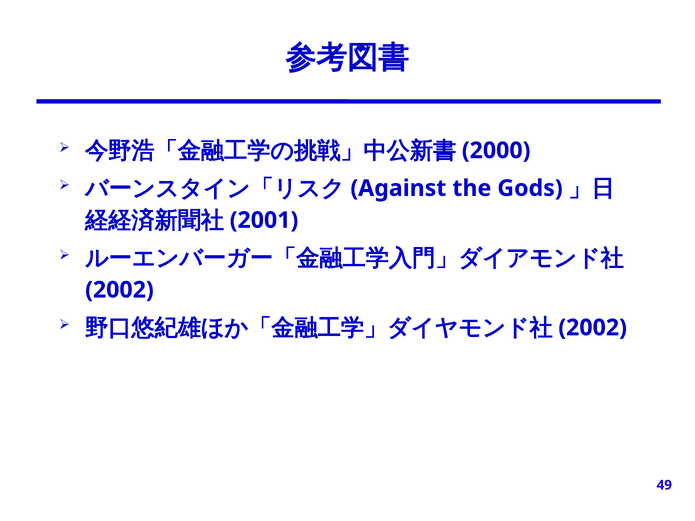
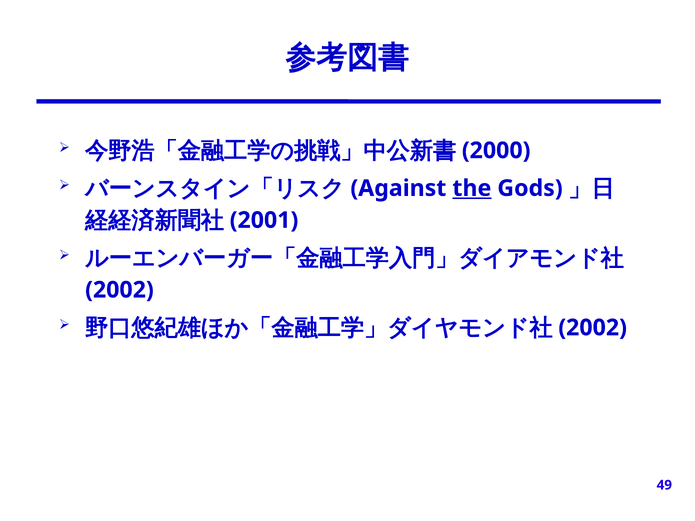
the underline: none -> present (472, 188)
